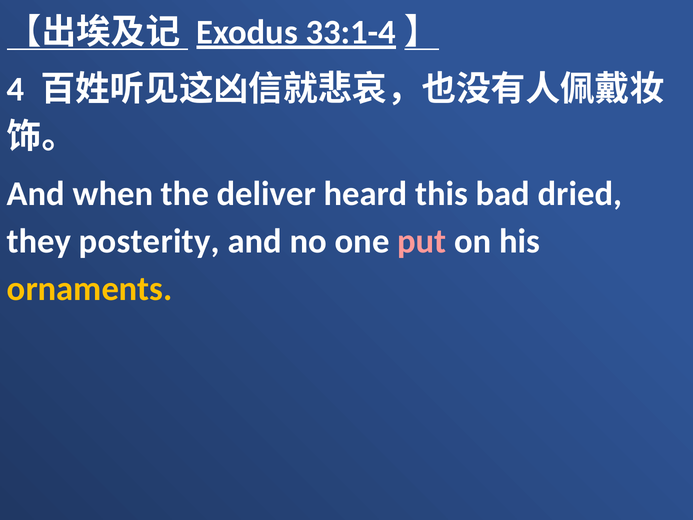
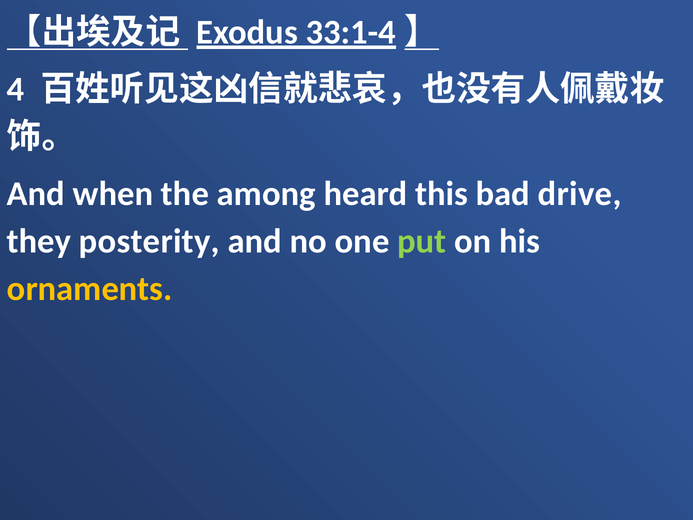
deliver: deliver -> among (266, 194)
dried: dried -> drive (580, 194)
put colour: pink -> light green (422, 241)
